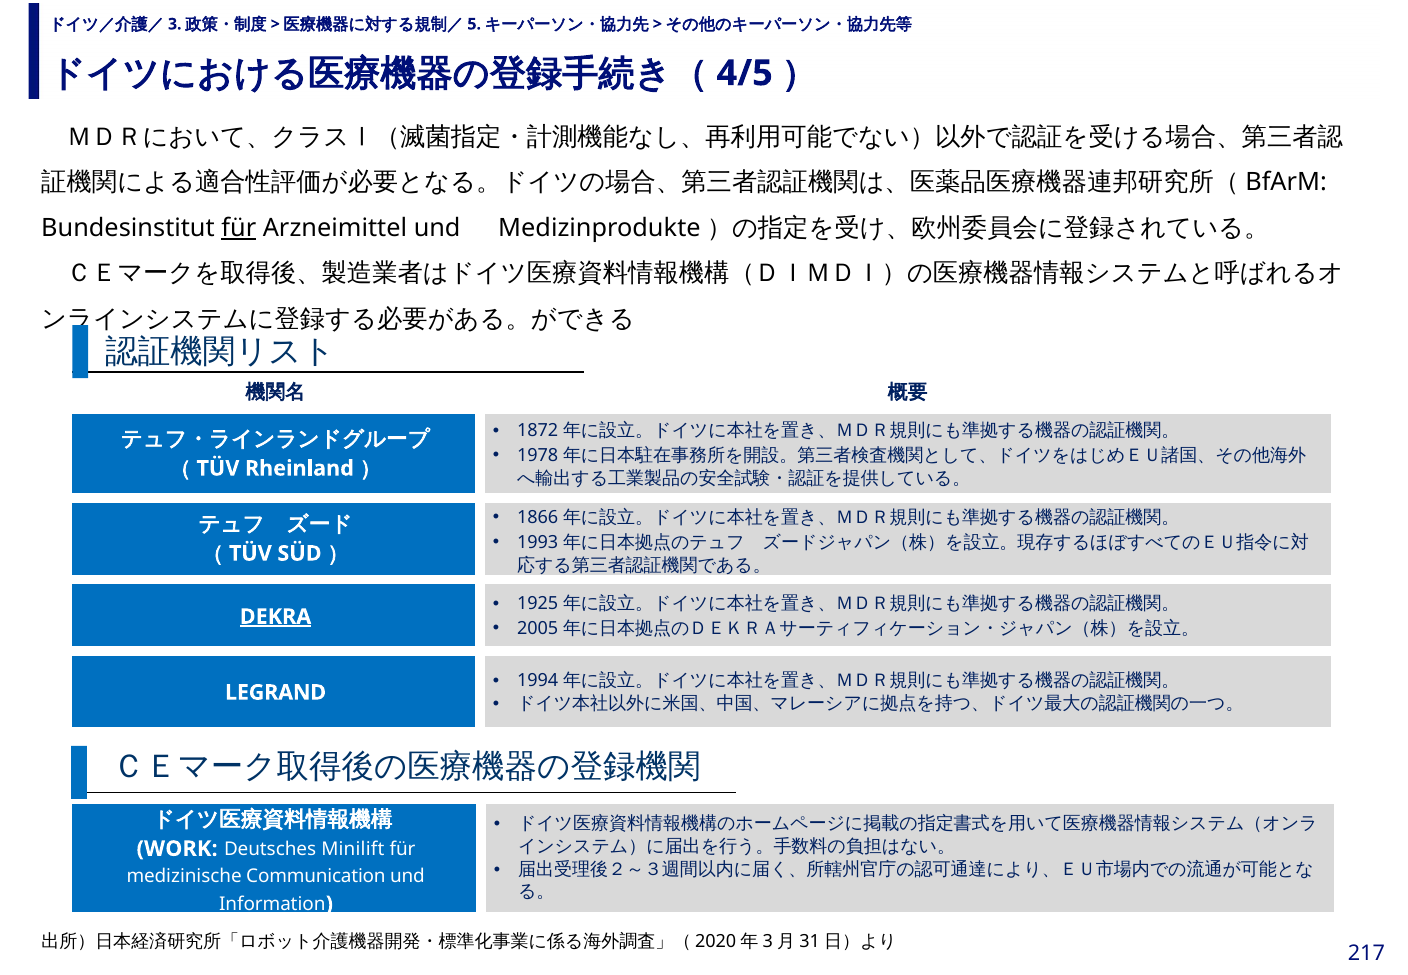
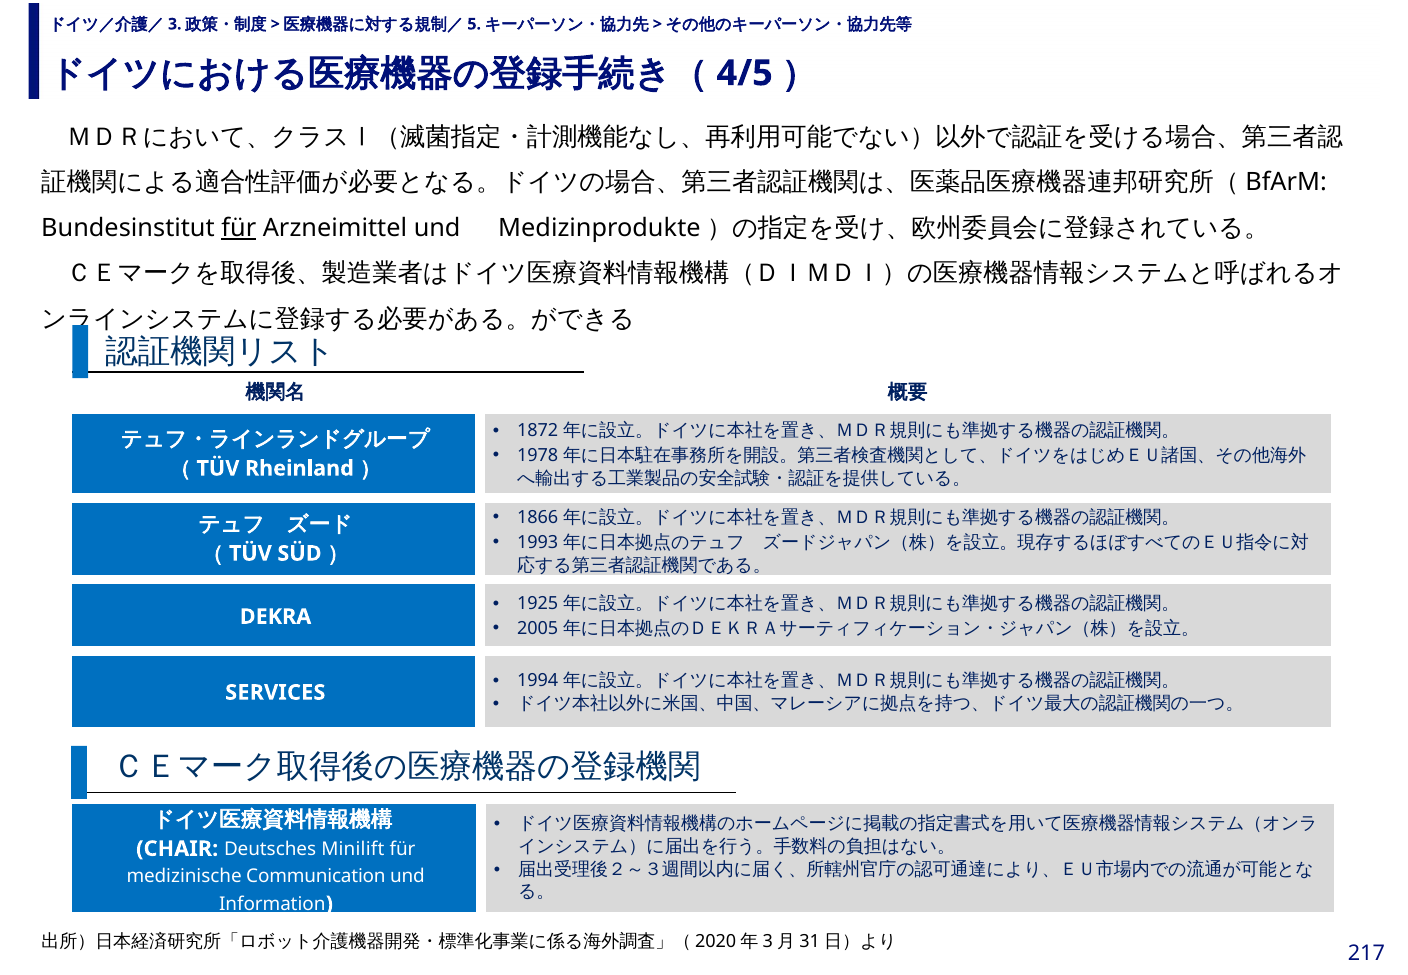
DEKRA underline: present -> none (276, 616)
LEGRAND: LEGRAND -> SERVICES (275, 692)
WORK: WORK -> CHAIR (177, 849)
